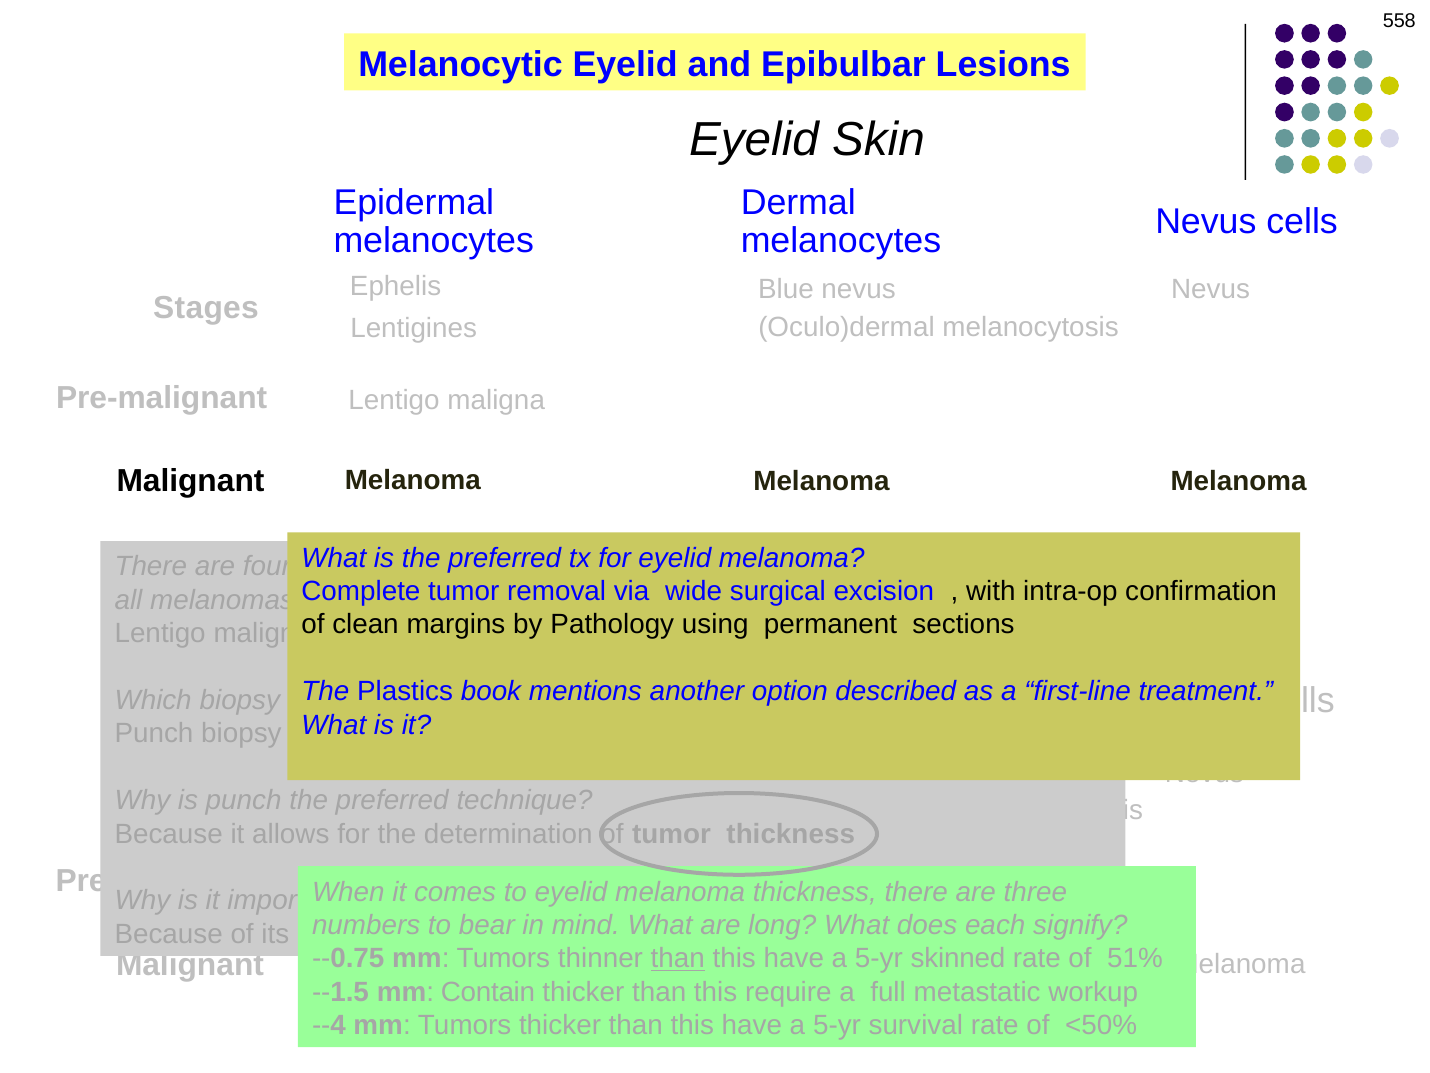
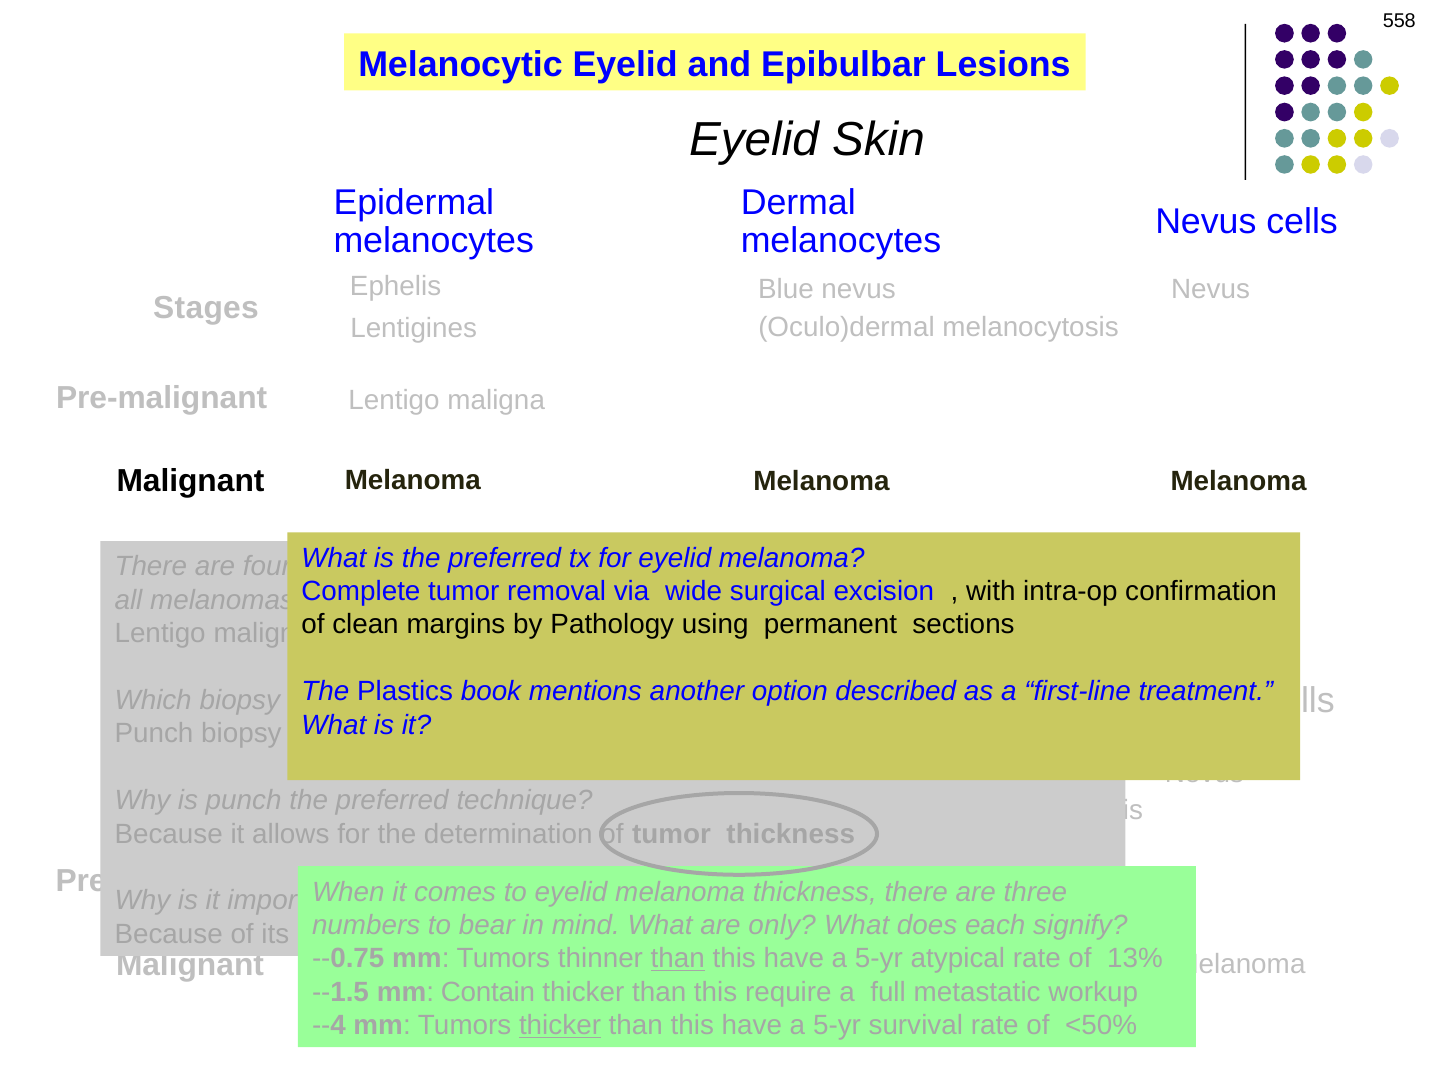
long: long -> only (782, 925)
skinned: skinned -> atypical (958, 958)
51%: 51% -> 13% (1135, 958)
thicker underline: none -> present (560, 1025)
